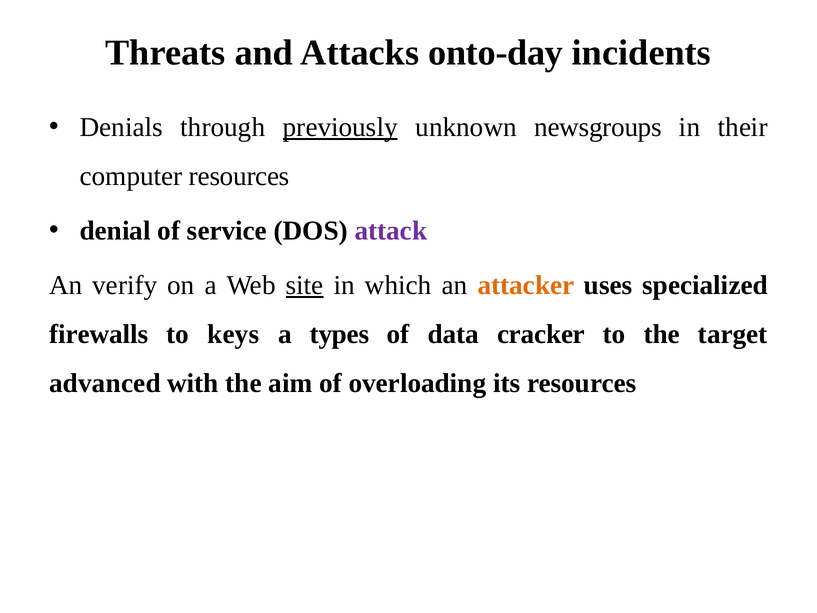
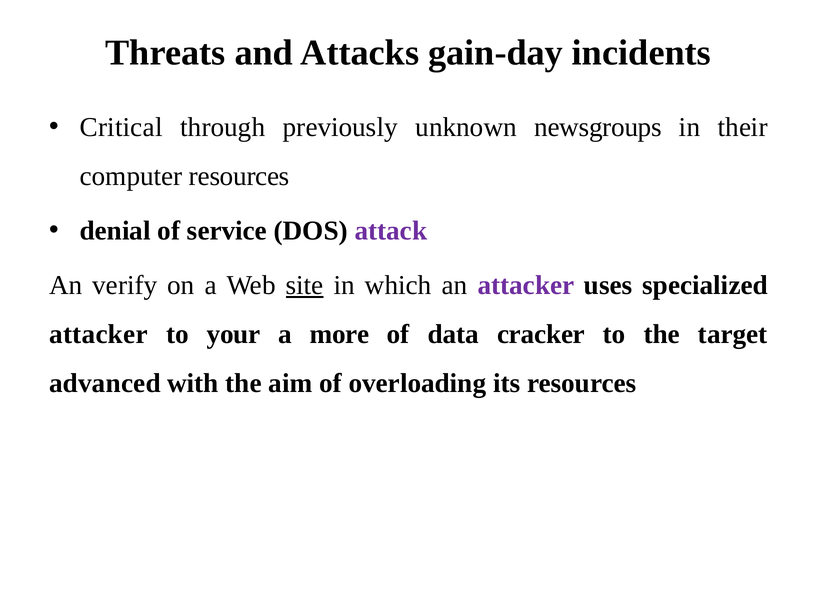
onto-day: onto-day -> gain-day (496, 53)
Denials: Denials -> Critical (121, 127)
previously underline: present -> none (340, 127)
attacker colour: orange -> purple (526, 285)
firewalls: firewalls -> attacker (98, 334)
keys: keys -> your (234, 334)
types: types -> more (339, 334)
